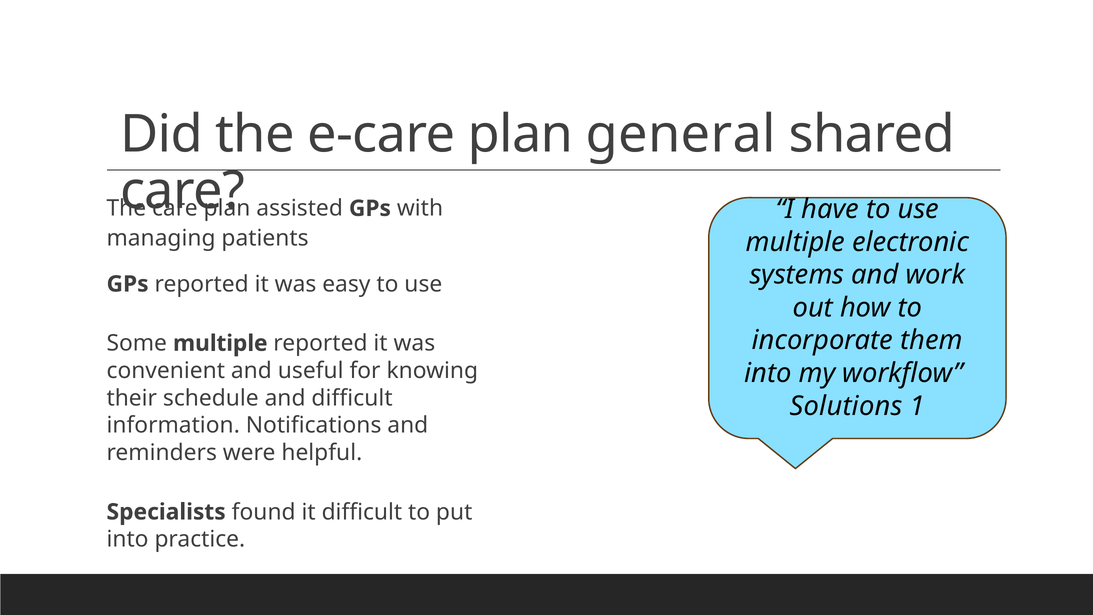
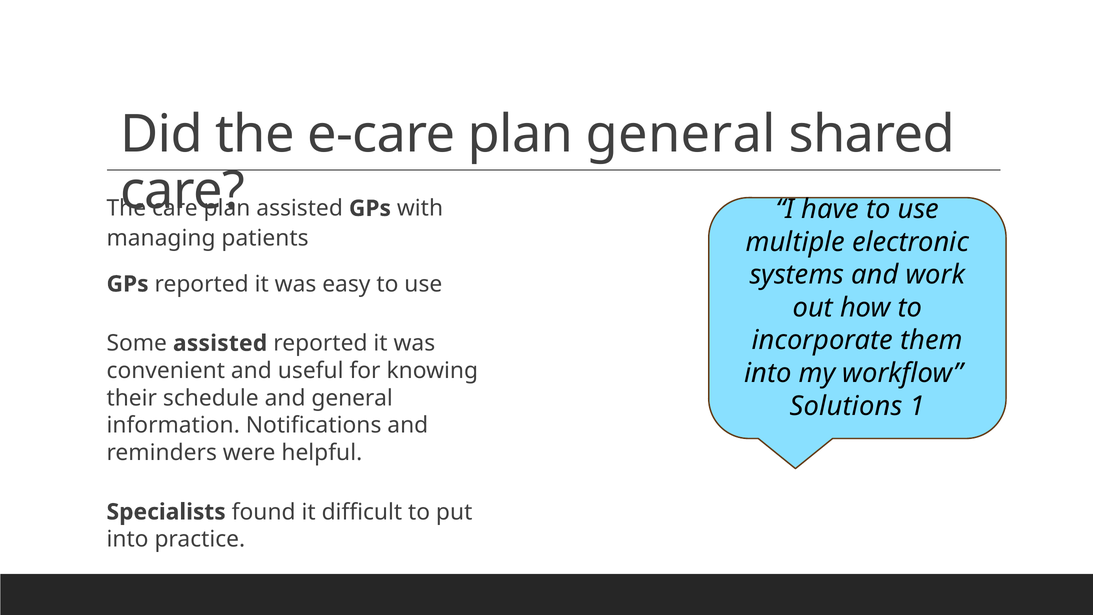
Some multiple: multiple -> assisted (220, 343)
and difficult: difficult -> general (352, 398)
